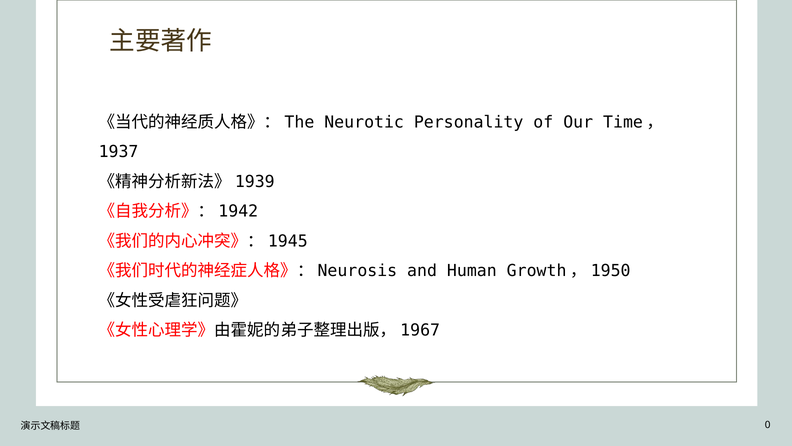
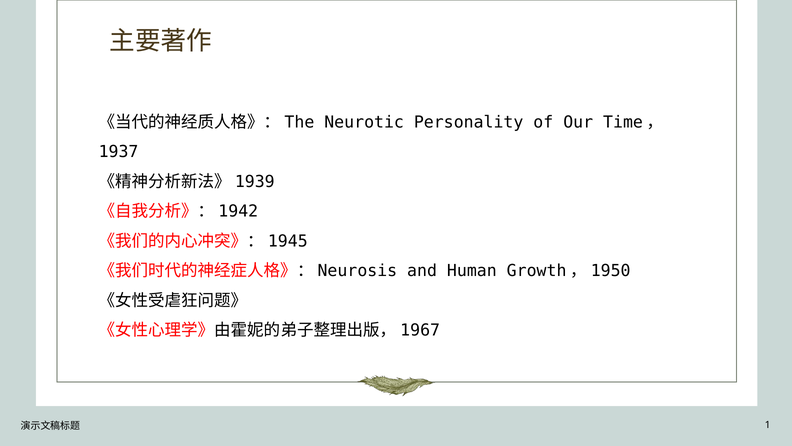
0: 0 -> 1 (768, 425)
